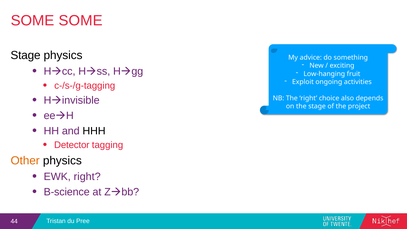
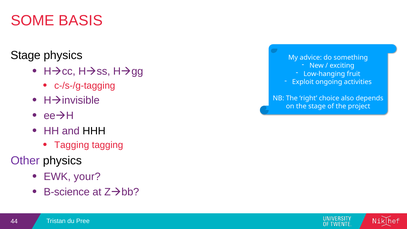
SOME SOME: SOME -> BASIS (81, 21)
Detector: Detector -> Tagging (72, 145)
Other colour: orange -> purple (25, 161)
EWK right: right -> your (87, 177)
